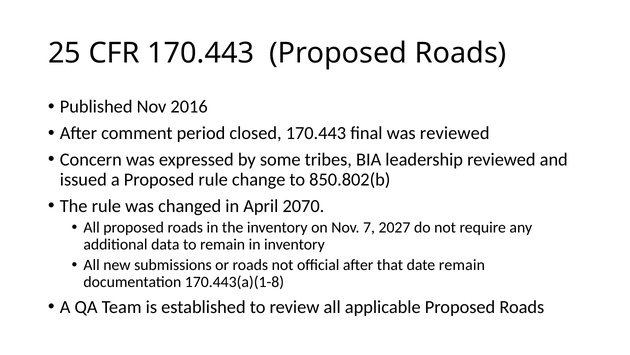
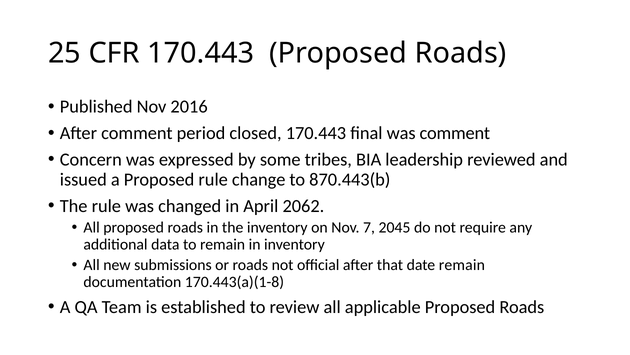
was reviewed: reviewed -> comment (455, 133)
850.802(b: 850.802(b -> 870.443(b (350, 179)
2070: 2070 -> 2062 (303, 206)
2027: 2027 -> 2045 (394, 227)
